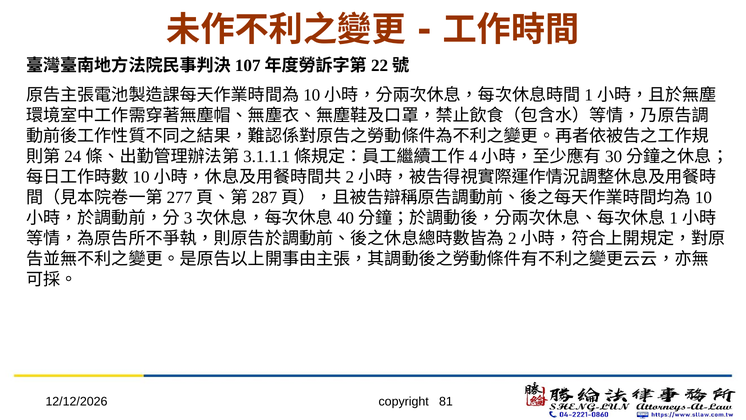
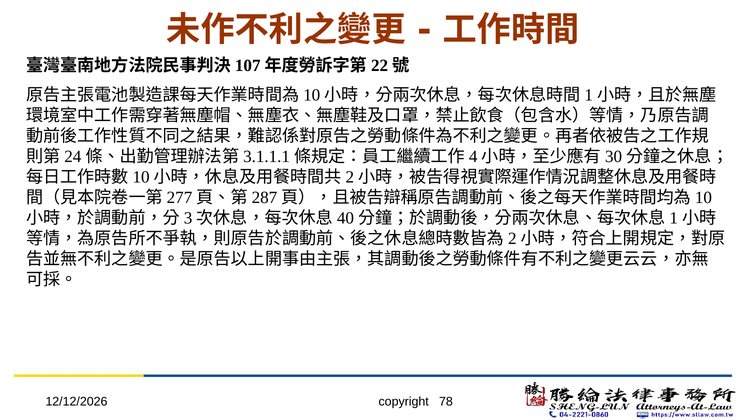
81: 81 -> 78 (446, 401)
